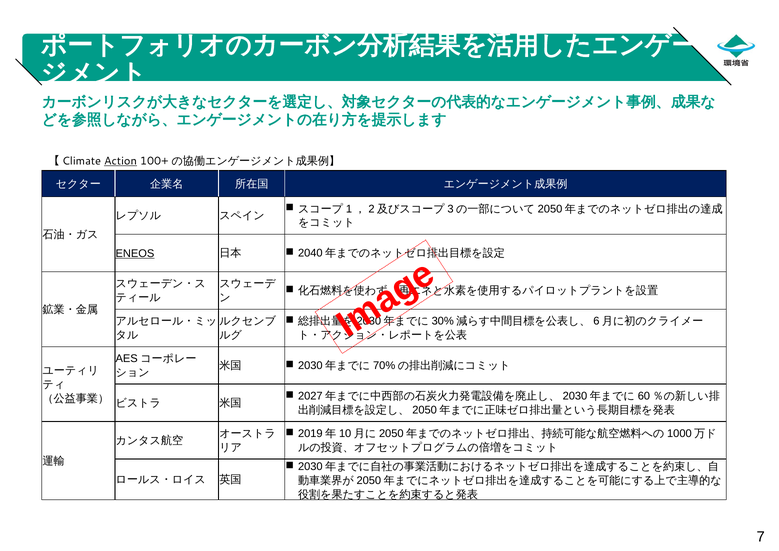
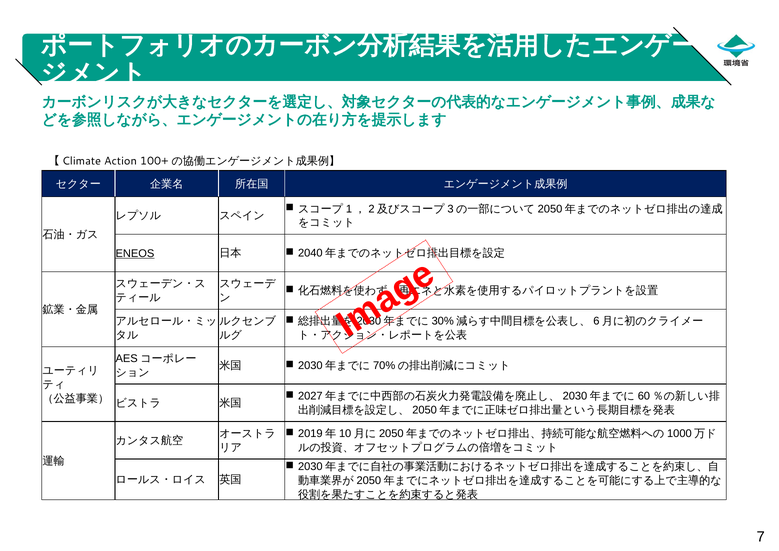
Action underline: present -> none (120, 161)
